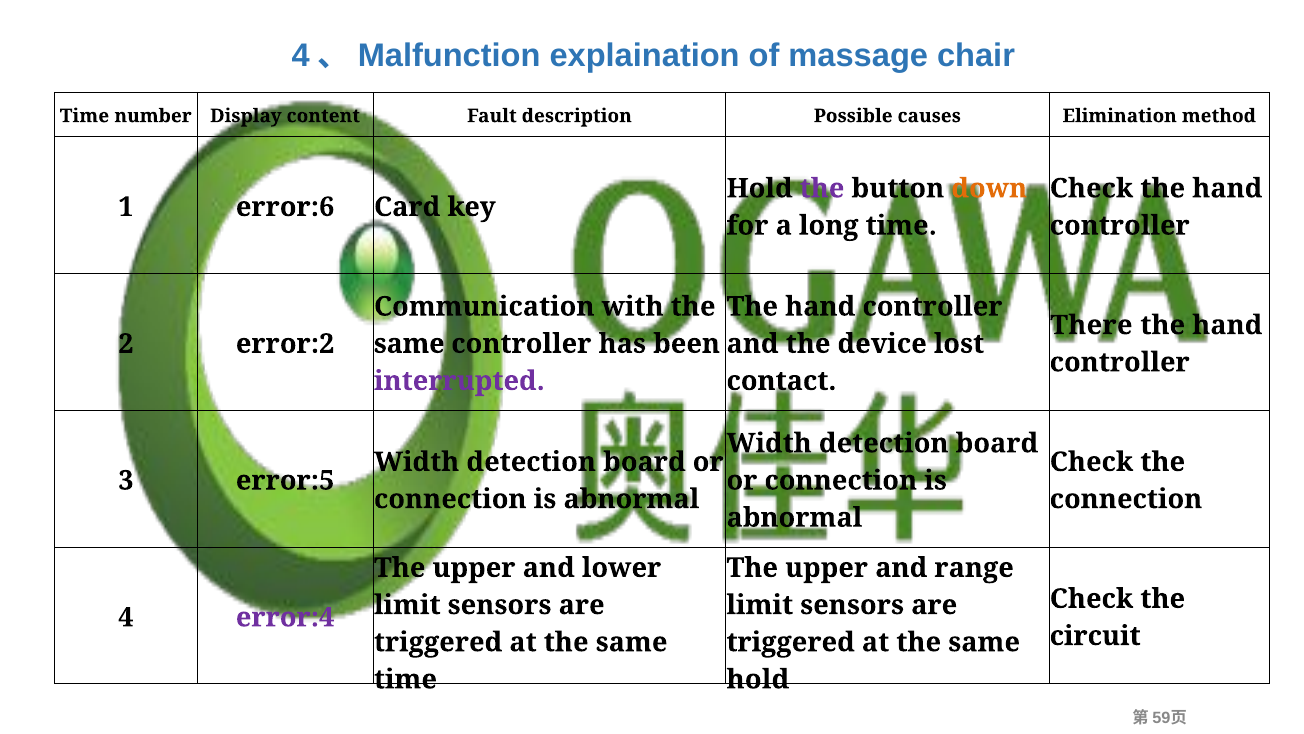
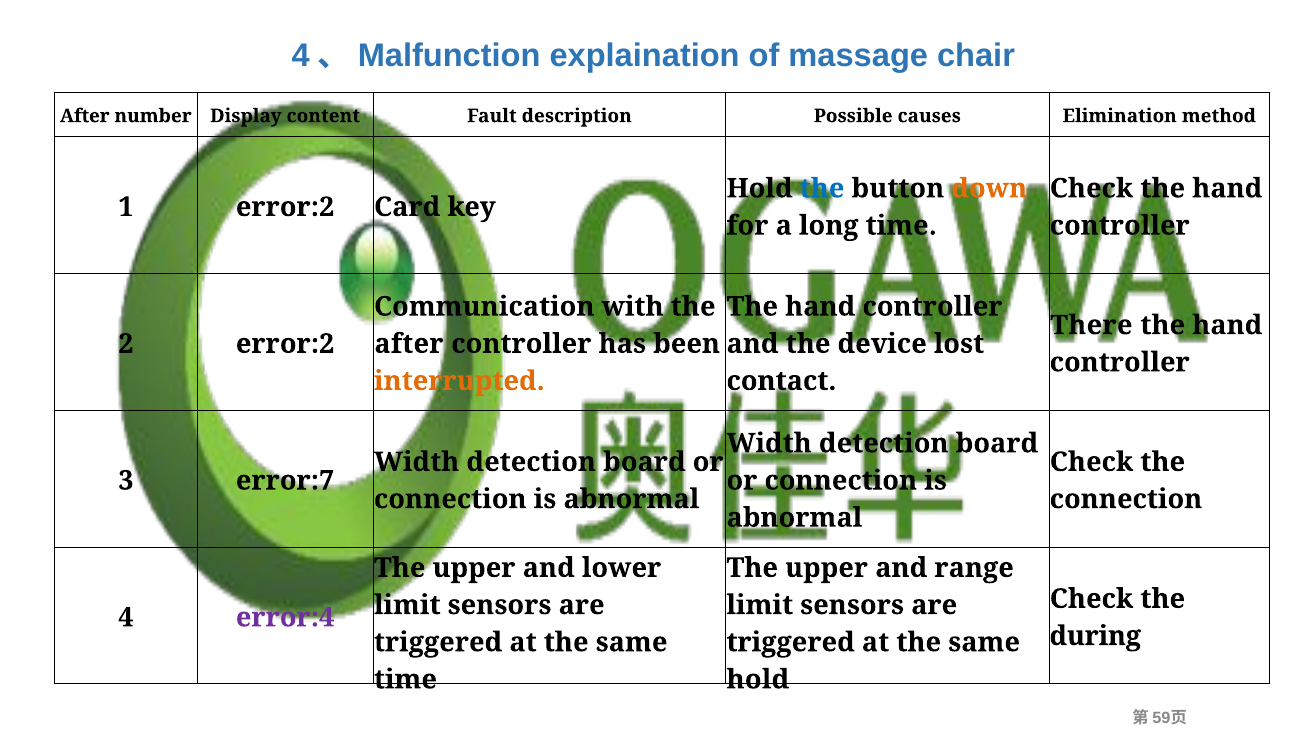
Time: Time -> After (85, 116)
the colour: purple -> blue (822, 188)
1 error:6: error:6 -> error:2 (285, 207)
same: same -> after (409, 344)
interrupted colour: purple -> orange (459, 381)
error:5: error:5 -> error:7 (285, 480)
circuit: circuit -> during (1095, 636)
